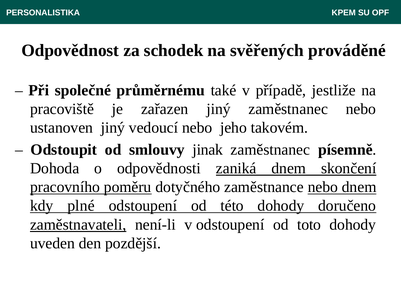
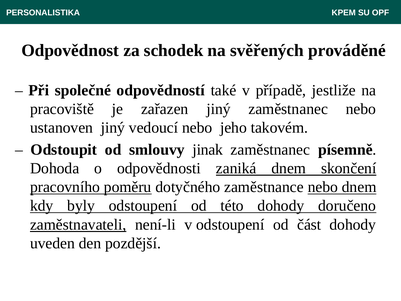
průměrnému: průměrnému -> odpovědností (161, 90)
plné: plné -> byly (81, 206)
toto: toto -> část (309, 224)
